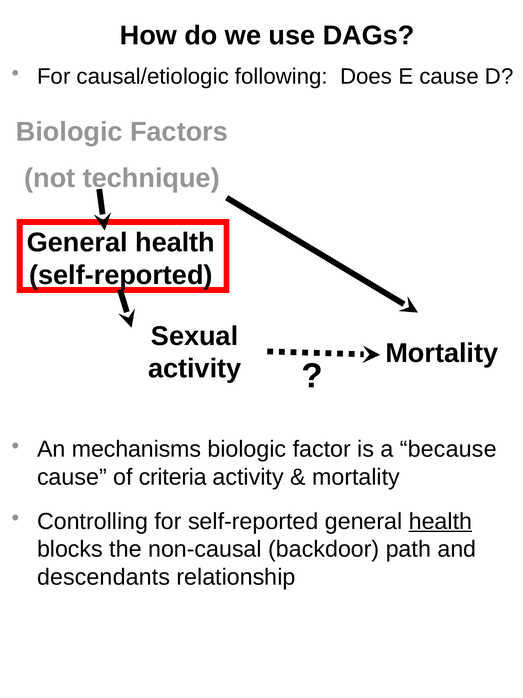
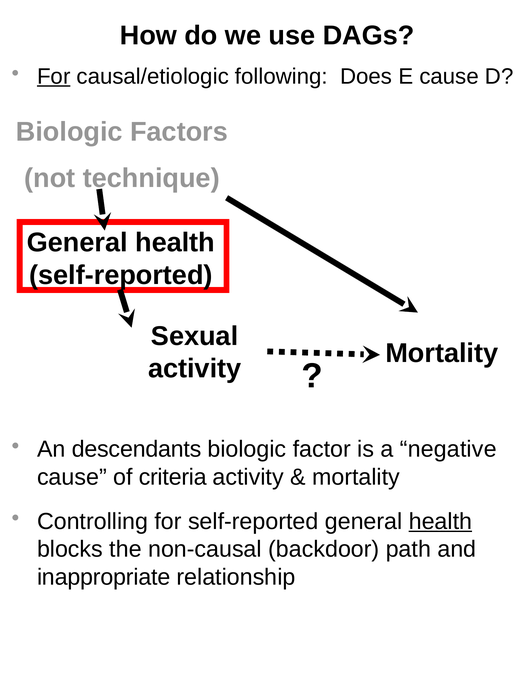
For underline: none -> present (54, 76)
mechanisms: mechanisms -> descendants (137, 449)
because: because -> negative (448, 449)
descendants: descendants -> inappropriate (104, 577)
